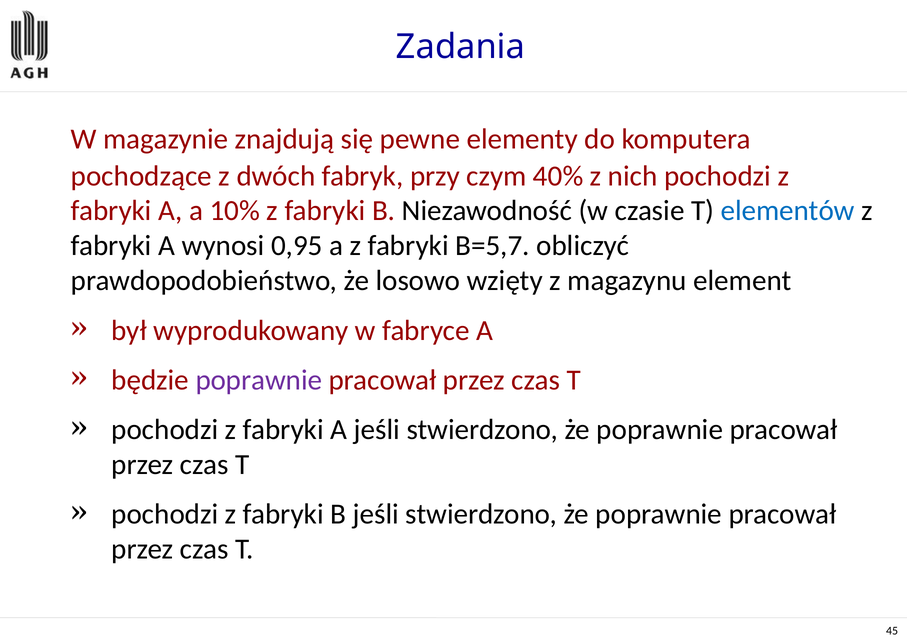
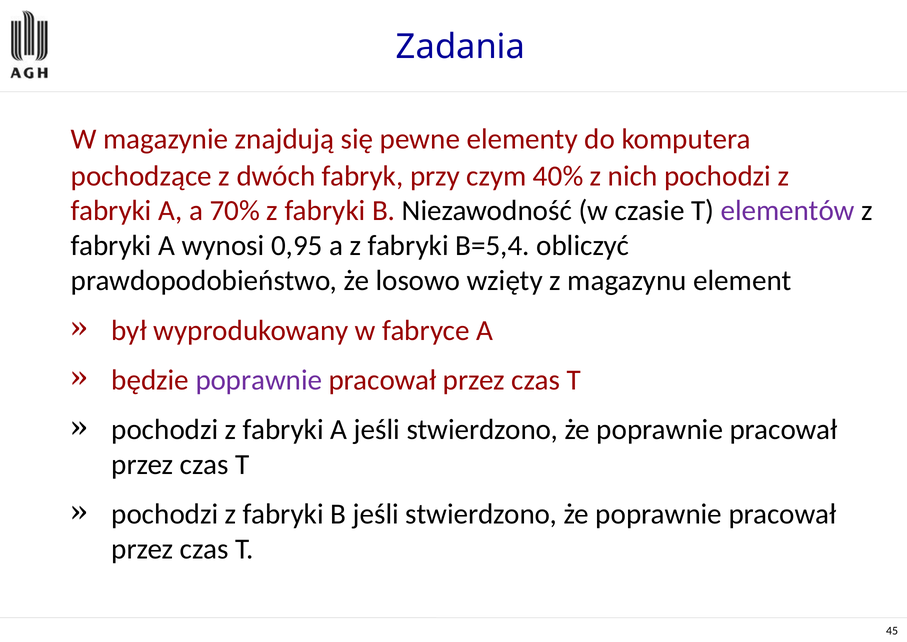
10%: 10% -> 70% (235, 211)
elementów colour: blue -> purple (788, 211)
B=5,7: B=5,7 -> B=5,4 (492, 246)
